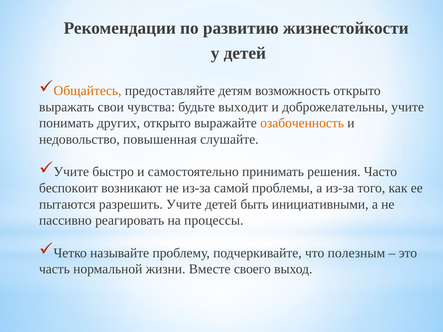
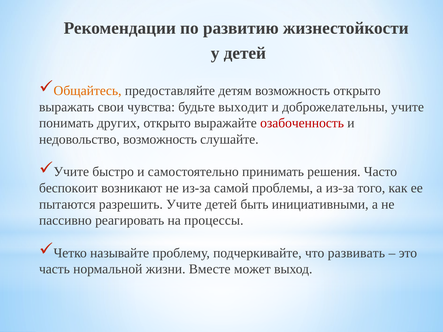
озабоченность colour: orange -> red (302, 123)
недовольство повышенная: повышенная -> возможность (160, 139)
полезным: полезным -> развивать (356, 253)
своего: своего -> может (252, 269)
